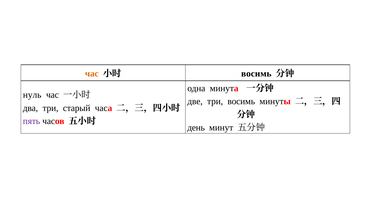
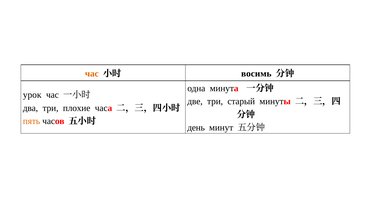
нуль: нуль -> урок (32, 95)
три восимь: восимь -> старый (241, 101)
старый: старый -> плохие (77, 108)
пять colour: purple -> orange (31, 121)
